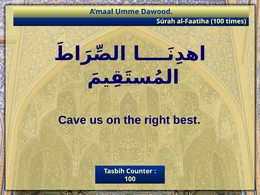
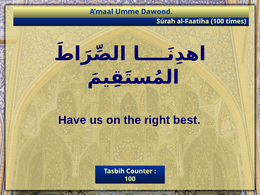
Cave: Cave -> Have (72, 120)
